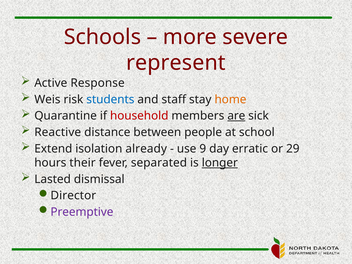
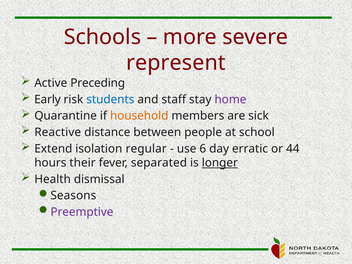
Response: Response -> Preceding (98, 83)
Weis: Weis -> Early (47, 99)
home colour: orange -> purple (230, 99)
household colour: red -> orange (139, 116)
are underline: present -> none (236, 116)
already: already -> regular (146, 149)
9: 9 -> 6 (203, 149)
29: 29 -> 44 (293, 149)
Lasted: Lasted -> Health (53, 179)
Director: Director -> Seasons (73, 196)
